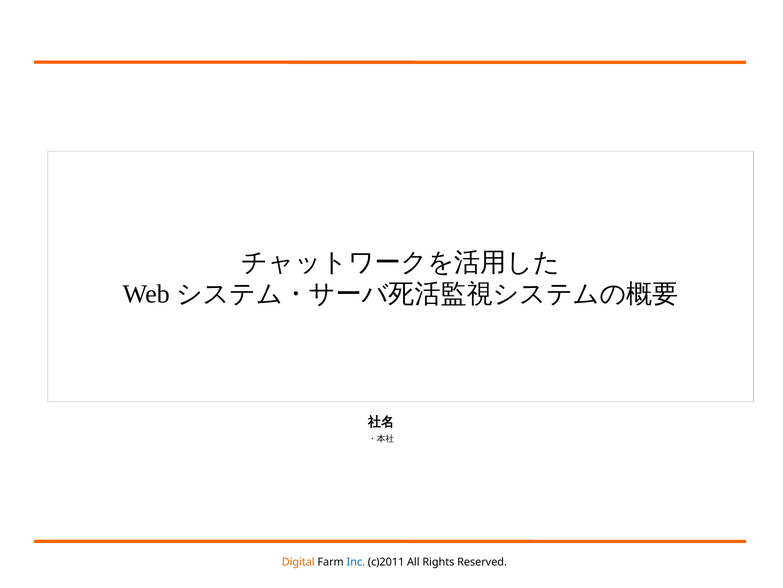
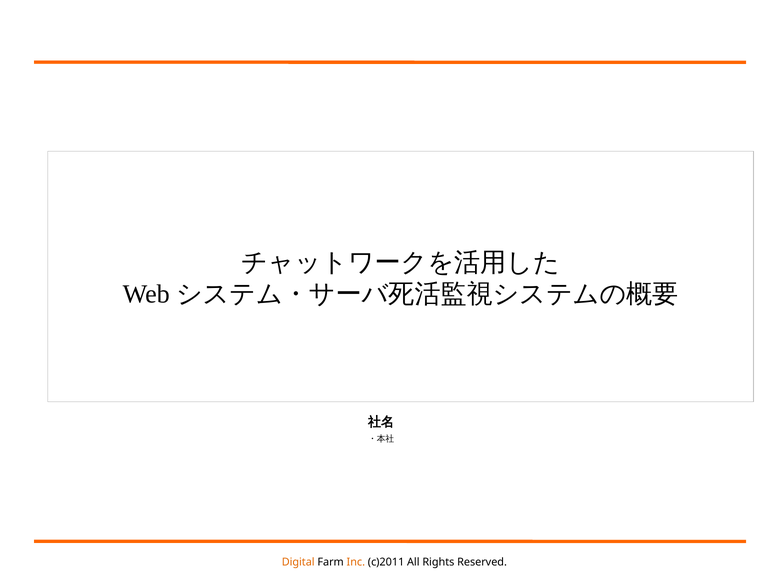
Inc colour: blue -> orange (356, 562)
